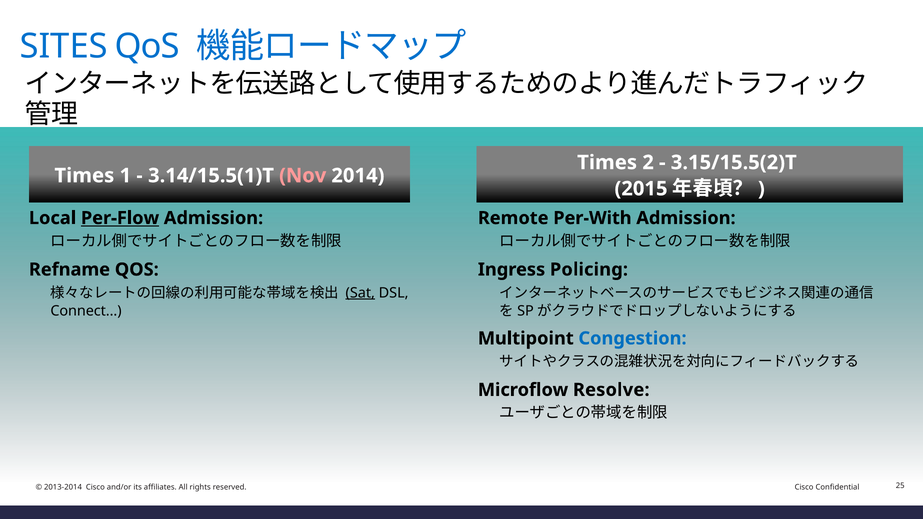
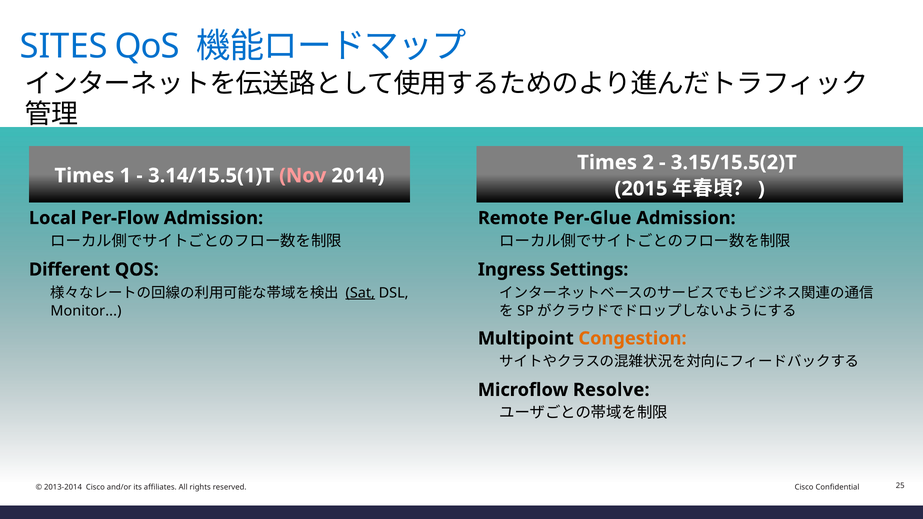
Per-Flow underline: present -> none (120, 218)
Per-With: Per-With -> Per-Glue (592, 218)
Refname: Refname -> Different (70, 270)
Policing: Policing -> Settings (589, 270)
Connect: Connect -> Monitor (86, 311)
Congestion colour: blue -> orange (632, 339)
